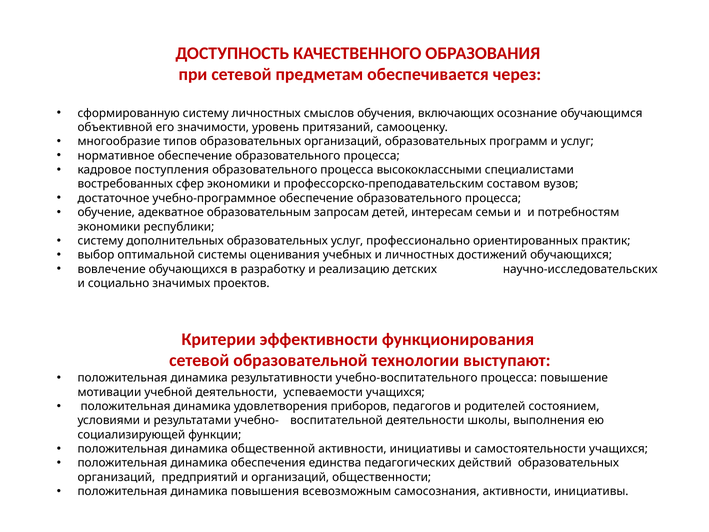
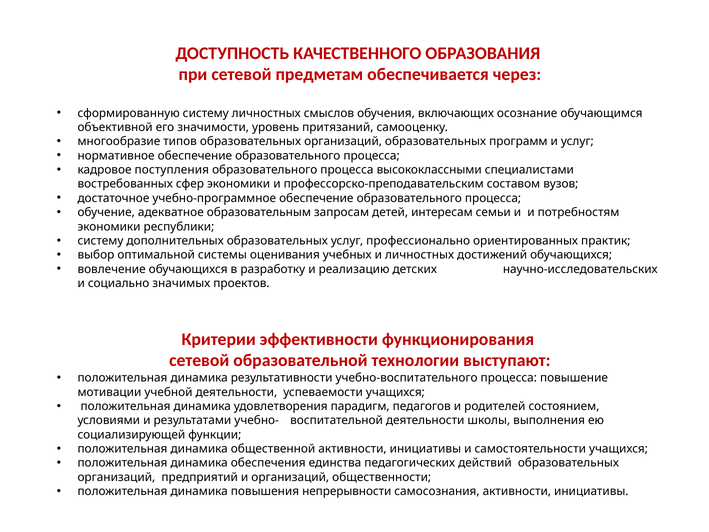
приборов: приборов -> парадигм (360, 406)
всевозможным: всевозможным -> непрерывности (347, 491)
